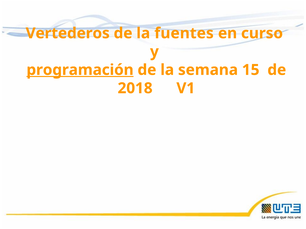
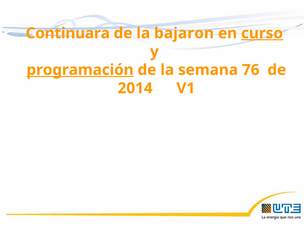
Vertederos: Vertederos -> Continuara (68, 33)
fuentes: fuentes -> bajaron (184, 33)
curso underline: none -> present (262, 33)
15: 15 -> 76 (251, 70)
2018: 2018 -> 2014 (135, 88)
